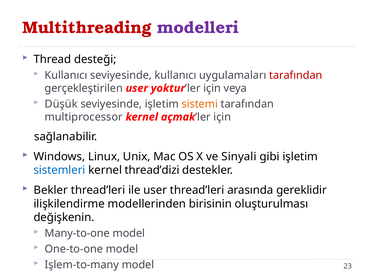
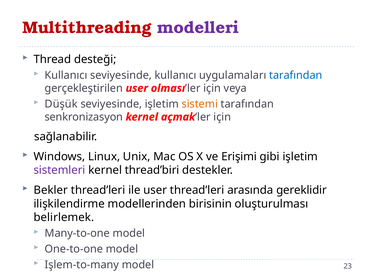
tarafından colour: red -> blue (296, 75)
yoktur: yoktur -> olması (168, 88)
multiprocessor: multiprocessor -> senkronizasyon (84, 117)
Sinyali: Sinyali -> Erişimi (239, 156)
sistemleri colour: blue -> purple (59, 170)
thread’dizi: thread’dizi -> thread’biri (152, 170)
değişkenin: değişkenin -> belirlemek (64, 217)
